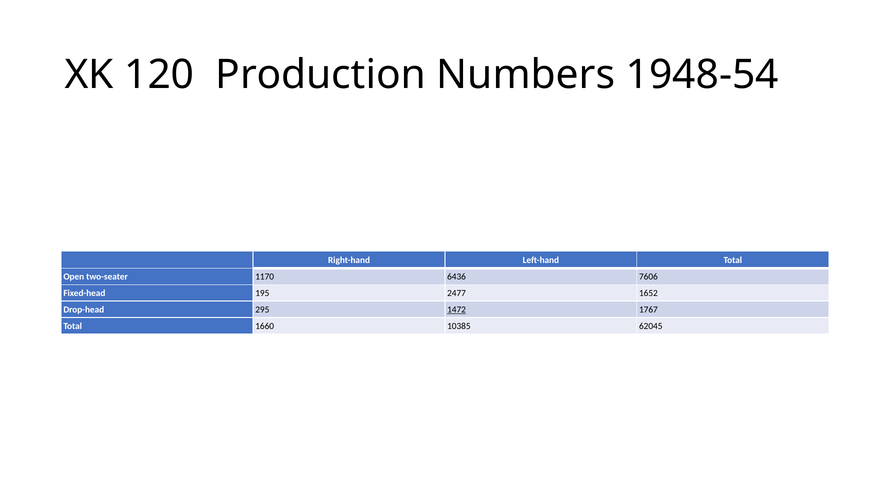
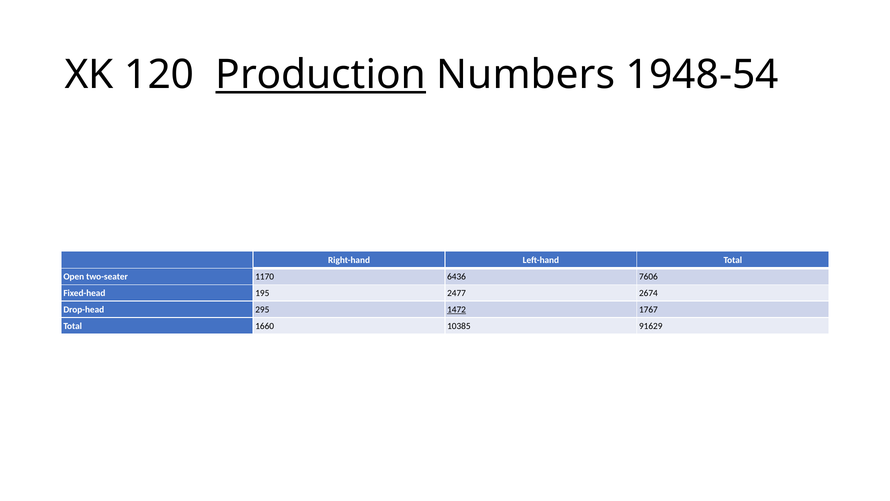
Production underline: none -> present (321, 75)
1652: 1652 -> 2674 (648, 293)
62045: 62045 -> 91629 (651, 326)
